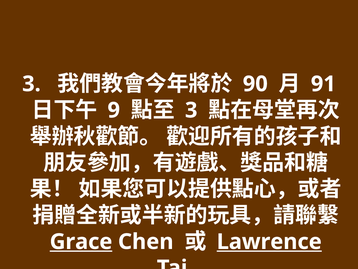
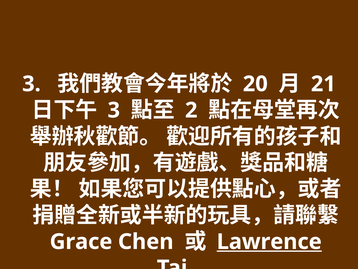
90: 90 -> 20 (255, 84)
91: 91 -> 21 (323, 84)
9: 9 -> 3 (114, 110)
3: 3 -> 2 (191, 110)
Grace underline: present -> none (81, 241)
